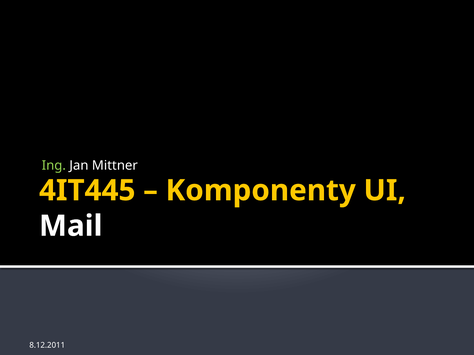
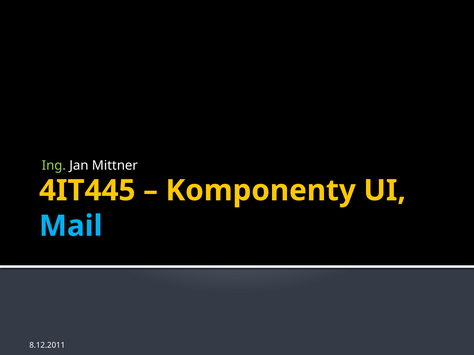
Mail colour: white -> light blue (71, 226)
